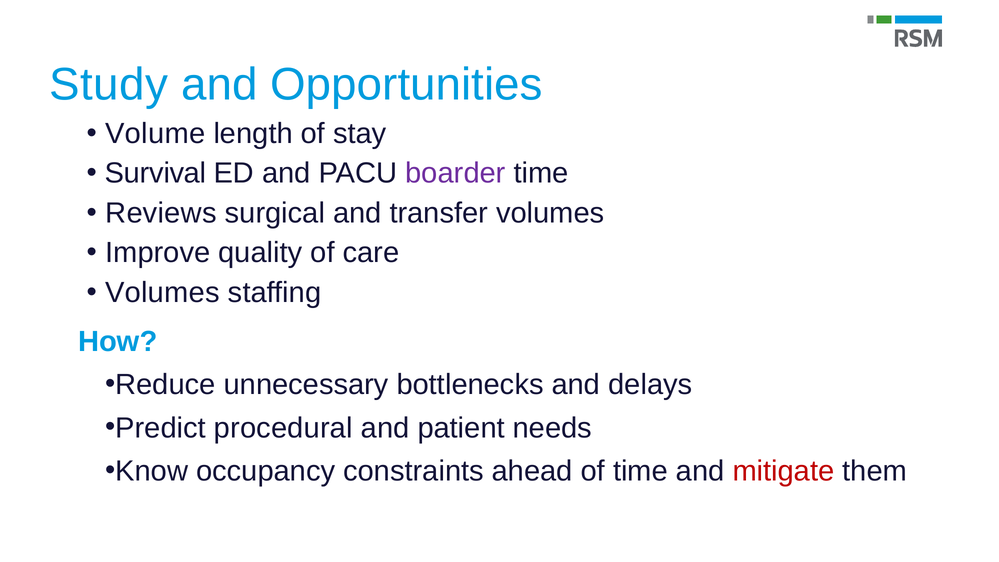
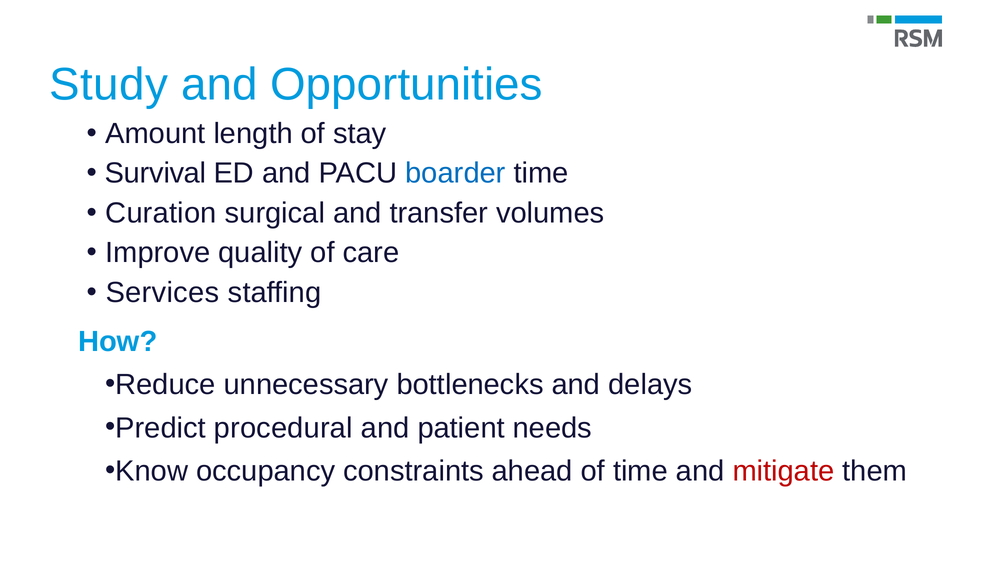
Volume: Volume -> Amount (155, 134)
boarder colour: purple -> blue (455, 173)
Reviews: Reviews -> Curation (161, 213)
Volumes: Volumes -> Services (162, 292)
